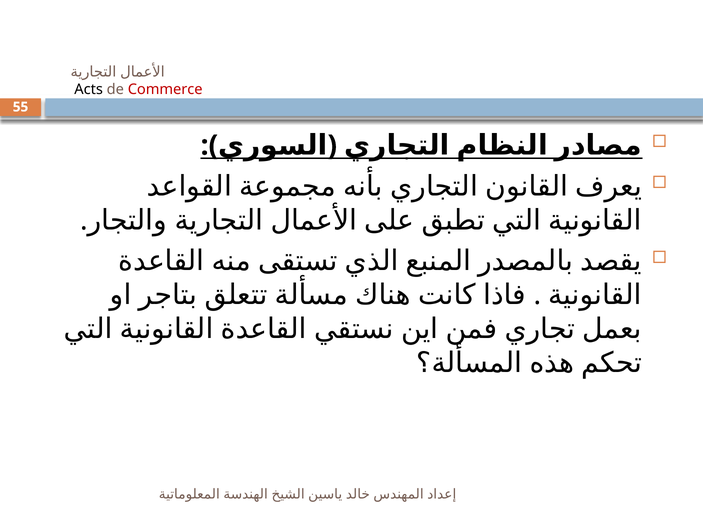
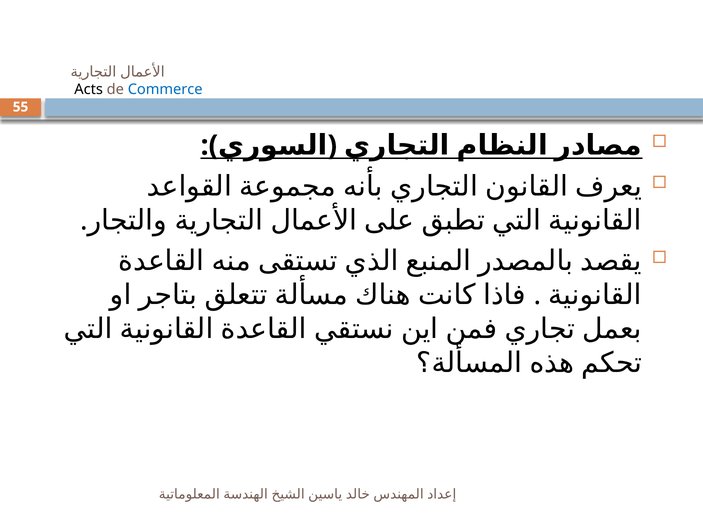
Commerce colour: red -> blue (165, 90)
